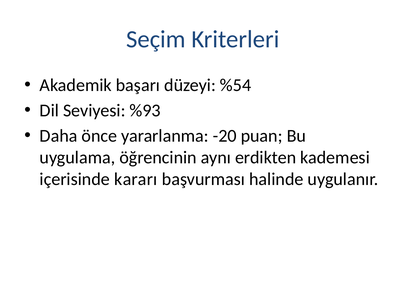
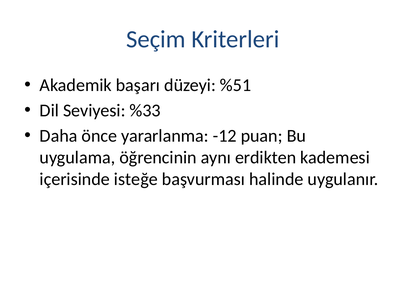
%54: %54 -> %51 (236, 85)
%93: %93 -> %33 (145, 110)
-20: -20 -> -12 (225, 136)
kararı: kararı -> isteğe (136, 179)
